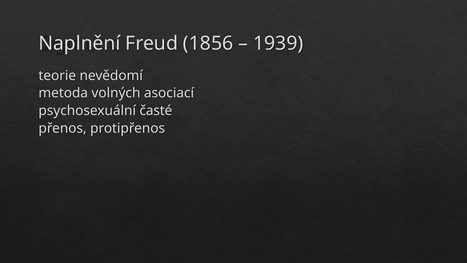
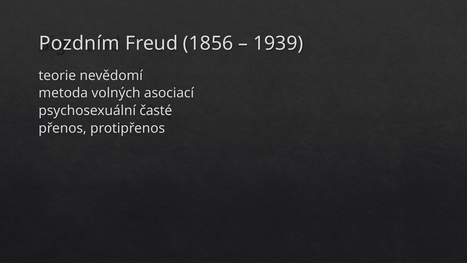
Naplnění: Naplnění -> Pozdním (79, 43)
